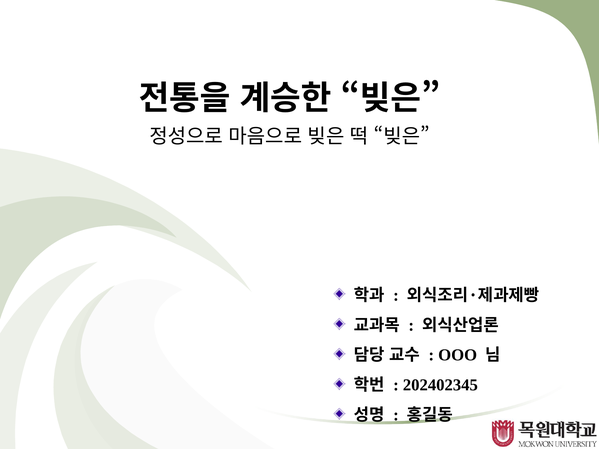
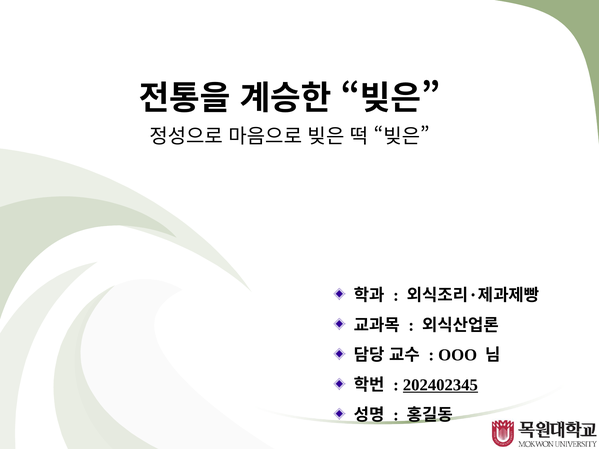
202402345 underline: none -> present (440, 385)
